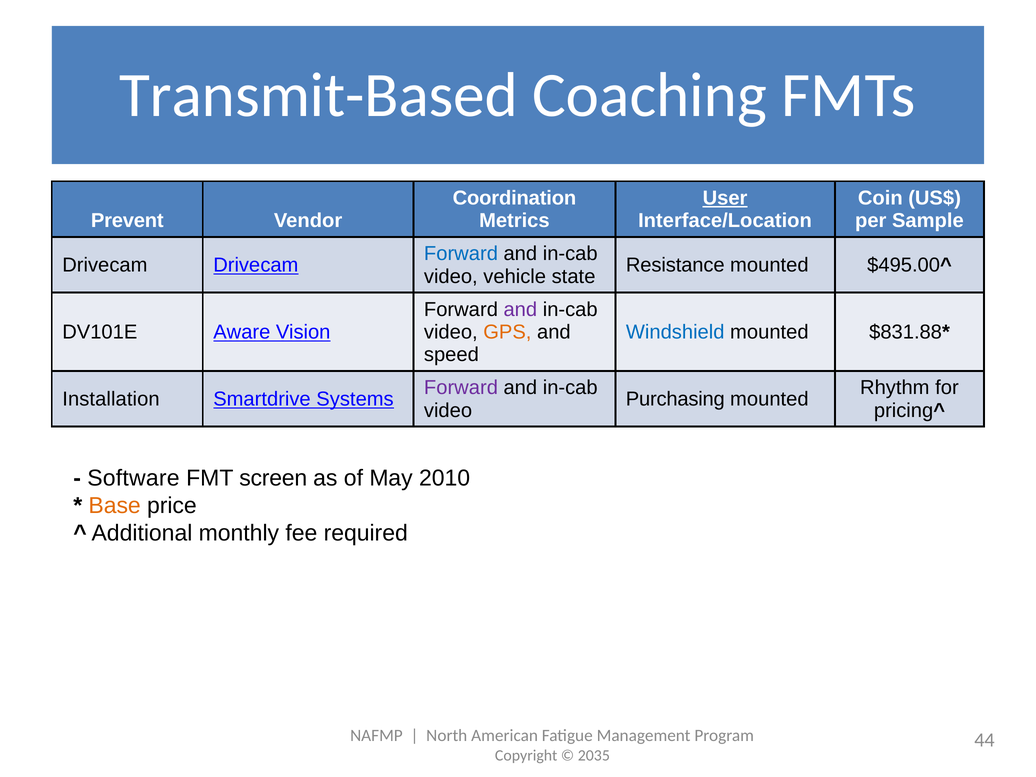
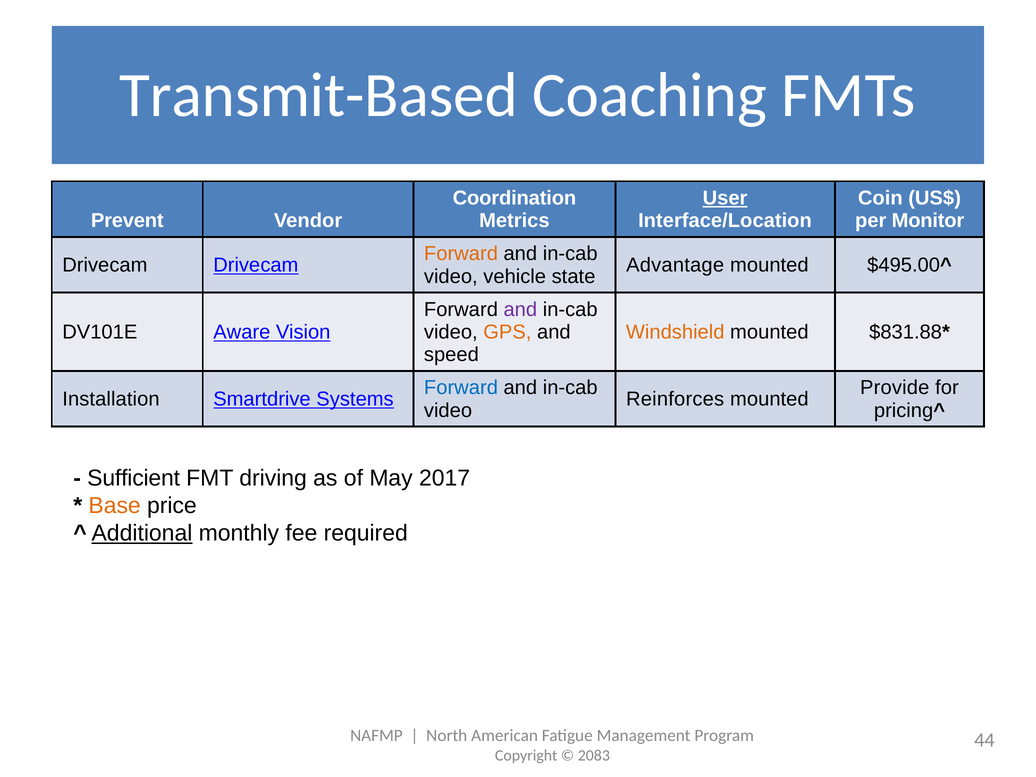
Sample: Sample -> Monitor (928, 221)
Forward colour: blue -> orange (461, 254)
Resistance: Resistance -> Advantage (675, 265)
Windshield colour: blue -> orange (675, 332)
Forward colour: purple -> blue (461, 388)
Rhythm: Rhythm -> Provide (895, 388)
Purchasing: Purchasing -> Reinforces (675, 399)
Software: Software -> Sufficient (134, 478)
screen: screen -> driving (273, 478)
2010: 2010 -> 2017 (445, 478)
Additional underline: none -> present (142, 533)
2035: 2035 -> 2083 (594, 755)
